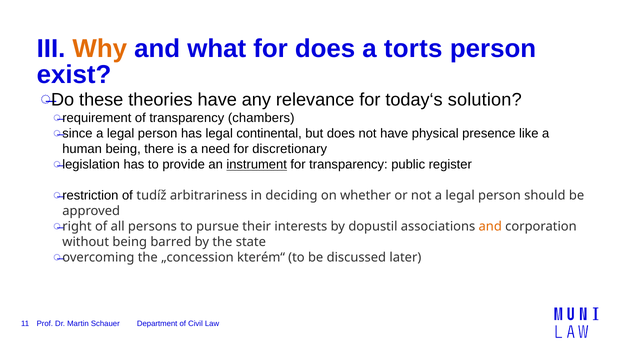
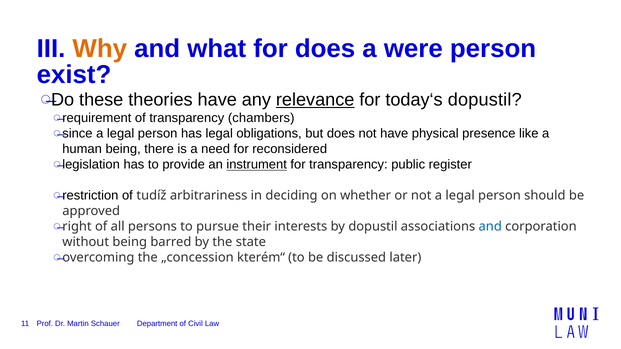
torts: torts -> were (413, 49)
relevance underline: none -> present (315, 100)
today‘s solution: solution -> dopustil (485, 100)
continental: continental -> obligations (269, 134)
discretionary: discretionary -> reconsidered (290, 149)
and colour: orange -> blue (490, 227)
